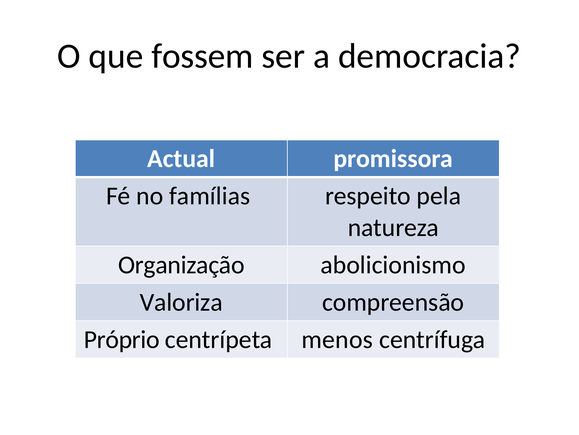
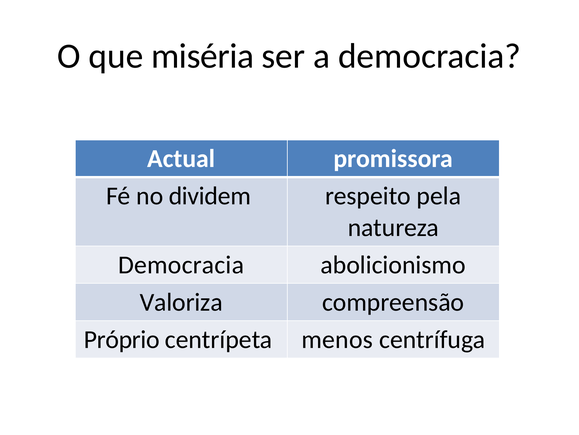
fossem: fossem -> miséria (203, 56)
famílias: famílias -> dividem (210, 196)
Organização: Organização -> Democracia (181, 265)
